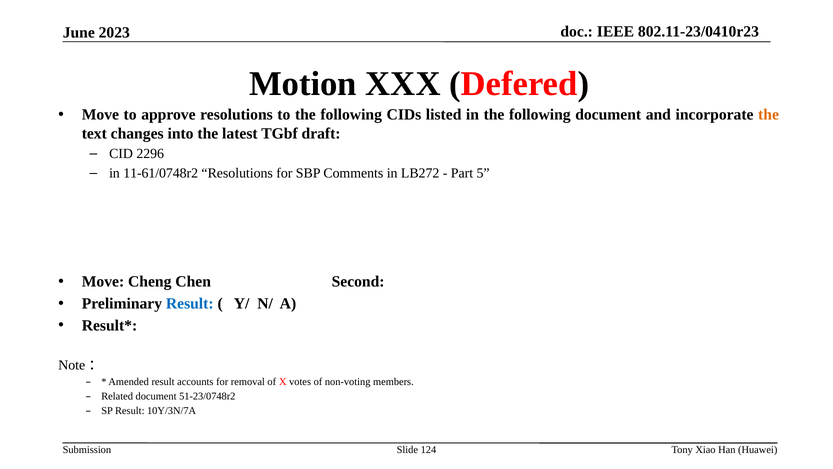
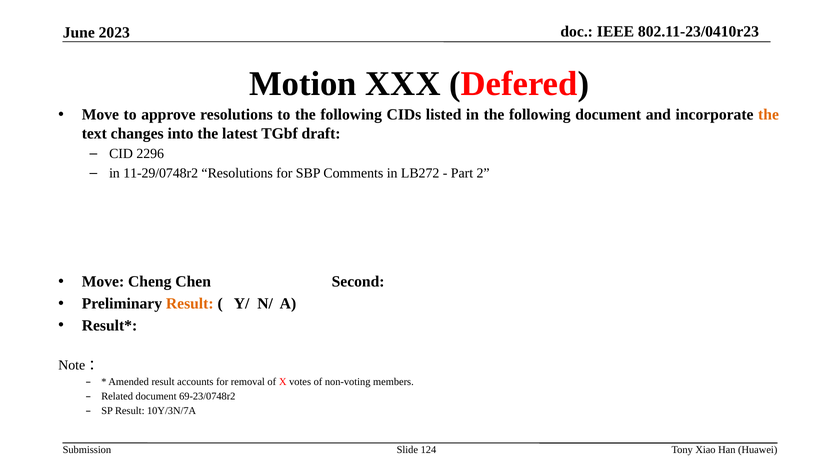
11-61/0748r2: 11-61/0748r2 -> 11-29/0748r2 (161, 173)
5: 5 -> 2 (483, 173)
Result colour: blue -> orange (190, 303)
51-23/0748r2: 51-23/0748r2 -> 69-23/0748r2 (207, 396)
